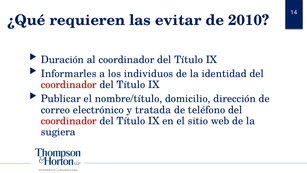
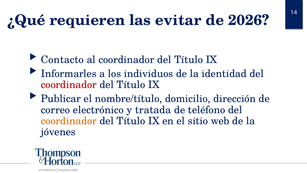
2010: 2010 -> 2026 (249, 20)
Duración: Duración -> Contacto (62, 60)
coordinador colour: red -> orange (69, 121)
sugiera: sugiera -> jóvenes (58, 132)
